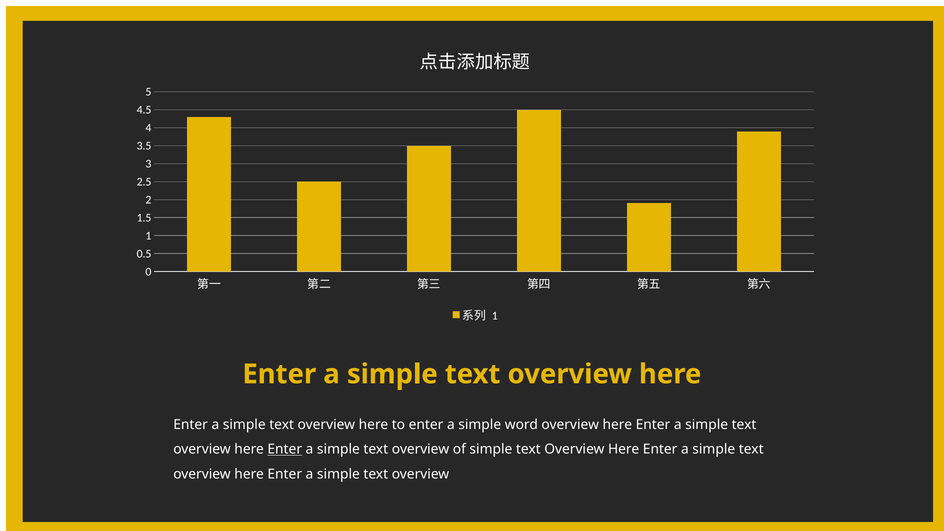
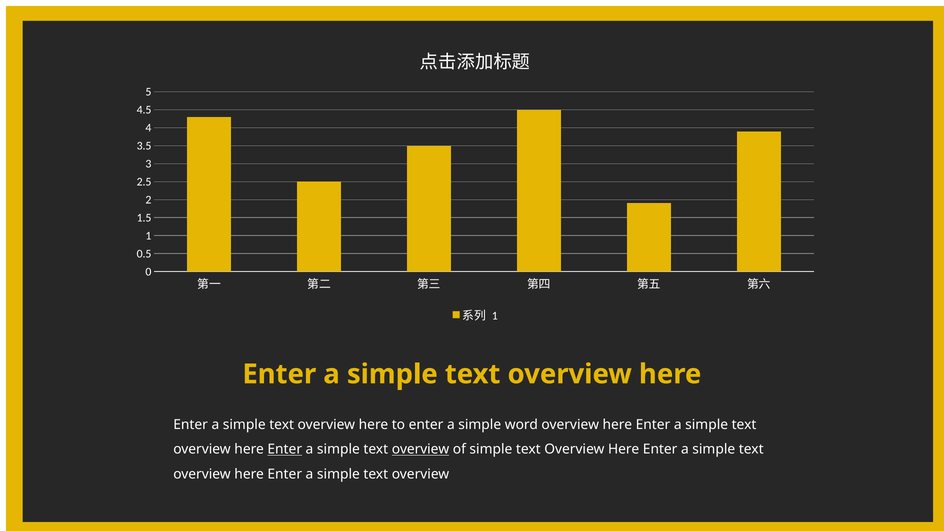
overview underline: none -> present (420, 449)
